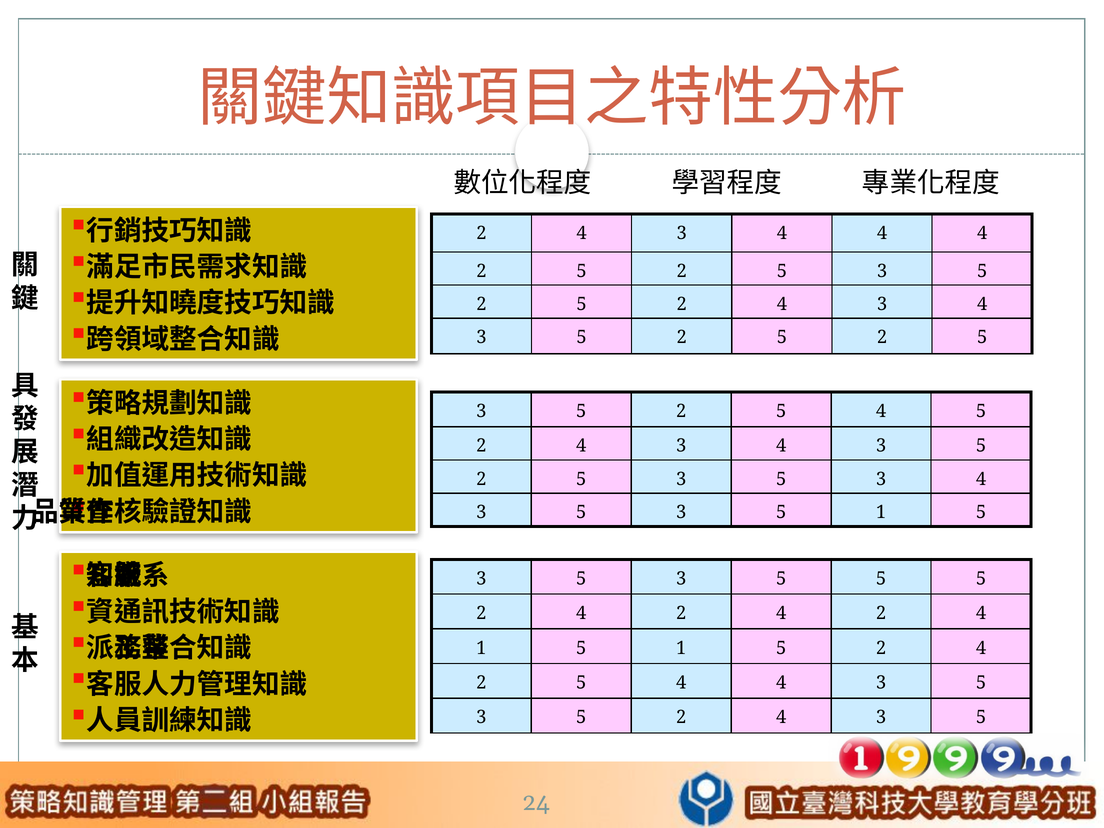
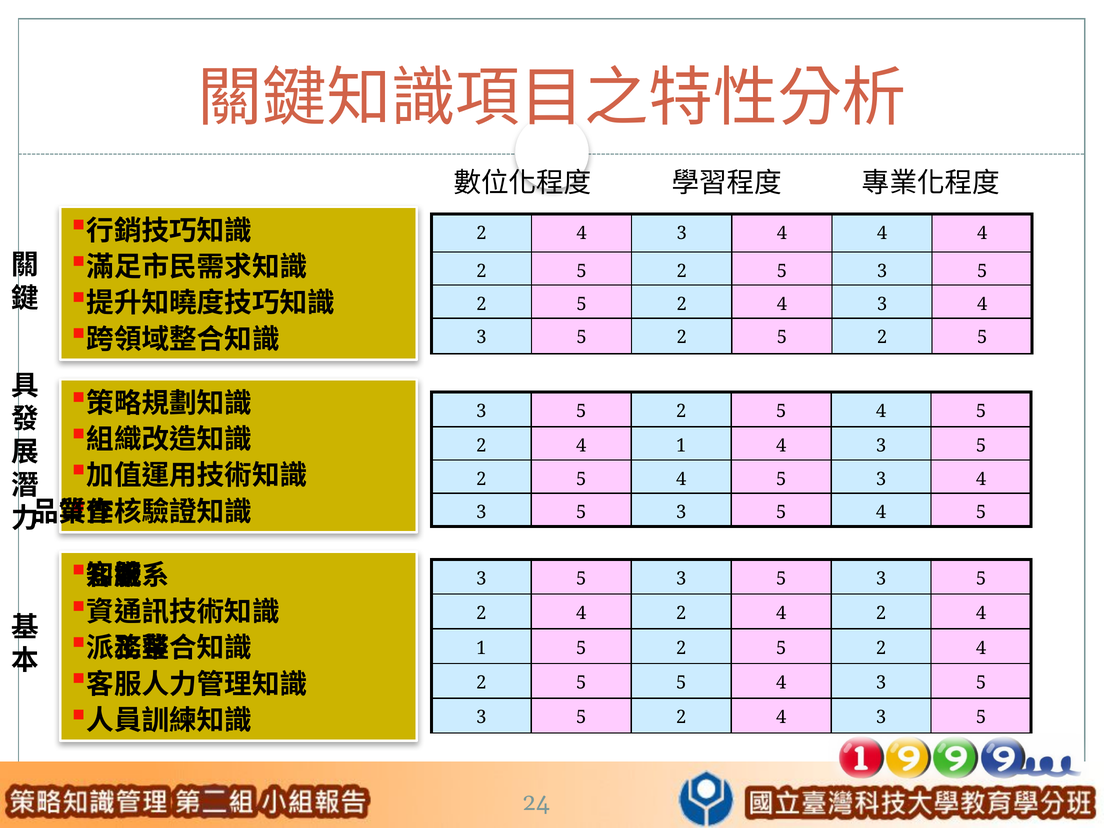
3: 3 -> 1 (681, 446)
3: 3 -> 4 (681, 479)
3 5 1: 1 -> 4 (881, 512)
5: 5 -> 3 (881, 578)
1 5 1: 1 -> 2 (681, 648)
4: 4 -> 5 (681, 683)
